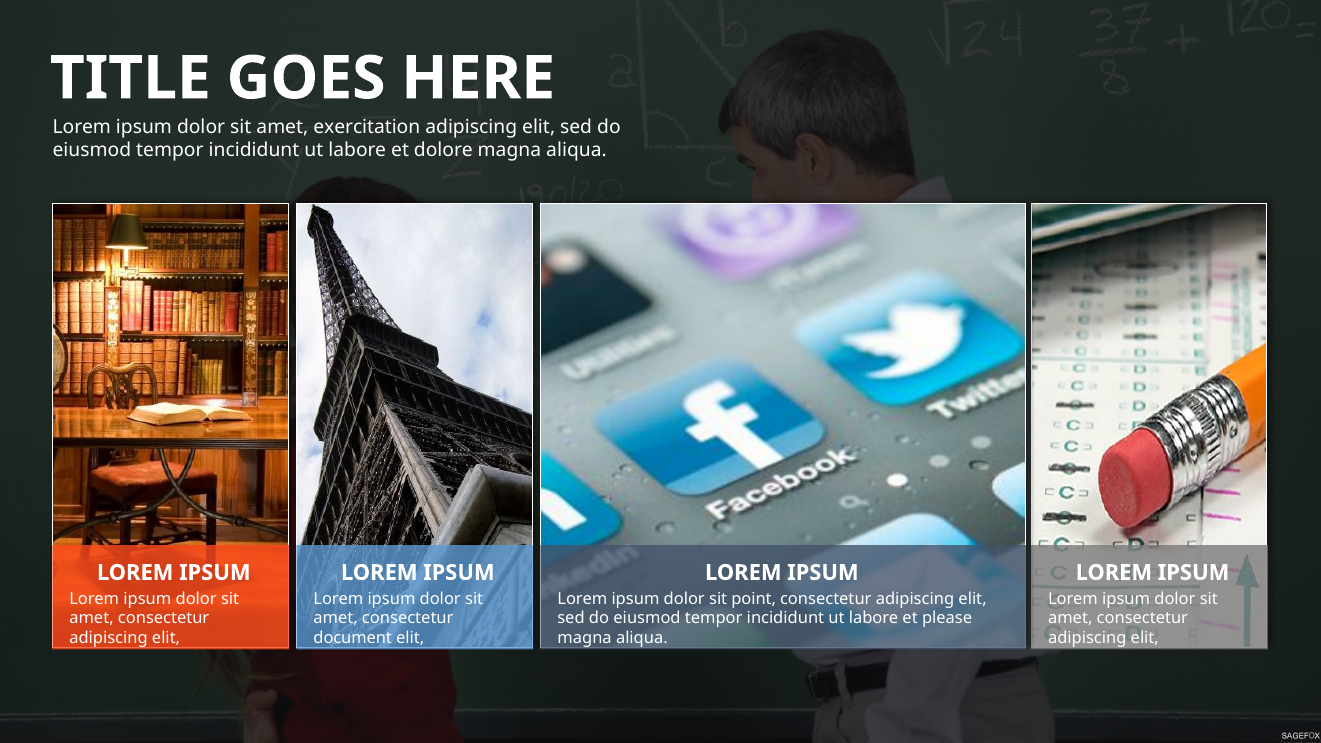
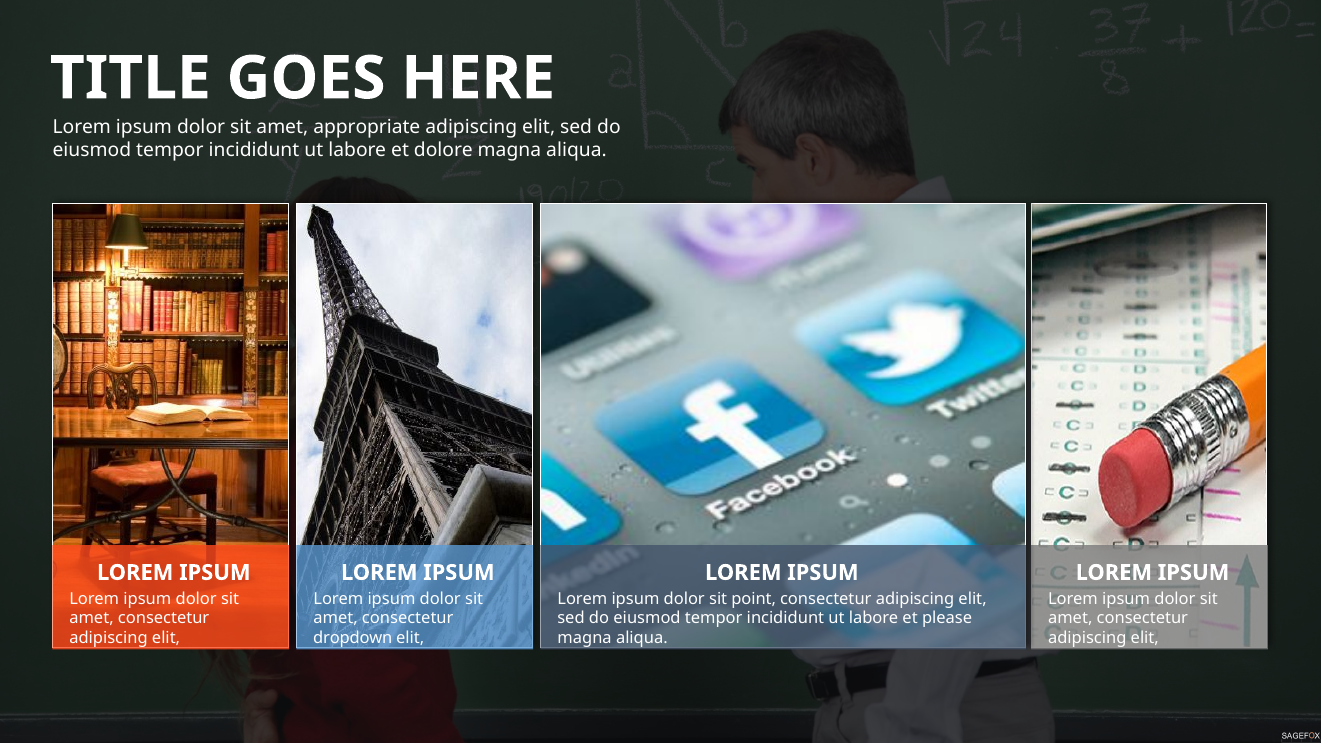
exercitation: exercitation -> appropriate (367, 127)
document: document -> dropdown (353, 638)
